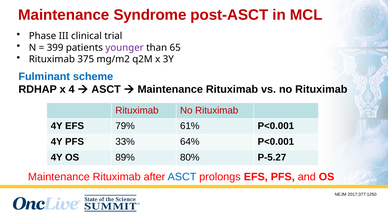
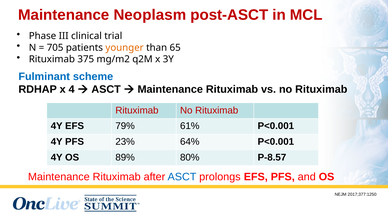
Syndrome: Syndrome -> Neoplasm (150, 15)
399: 399 -> 705 (55, 48)
younger colour: purple -> orange (125, 48)
33%: 33% -> 23% (125, 142)
P-5.27: P-5.27 -> P-8.57 (272, 158)
